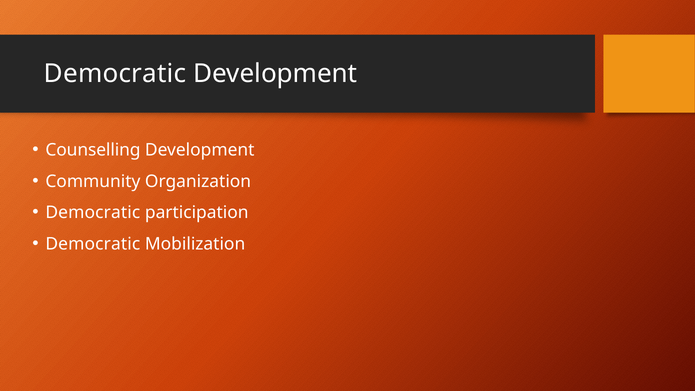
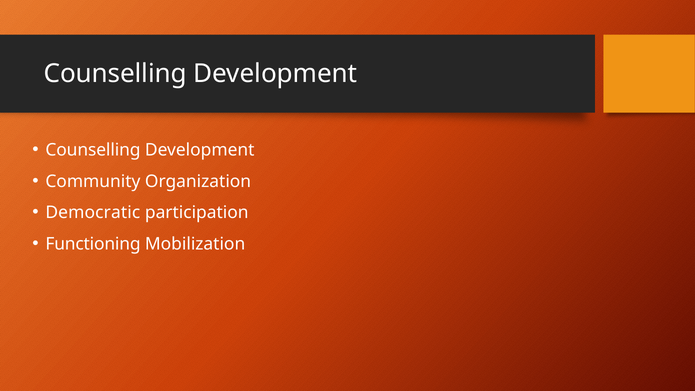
Democratic: Democratic -> Counselling (115, 74)
Democratic: Democratic -> Functioning (93, 244)
